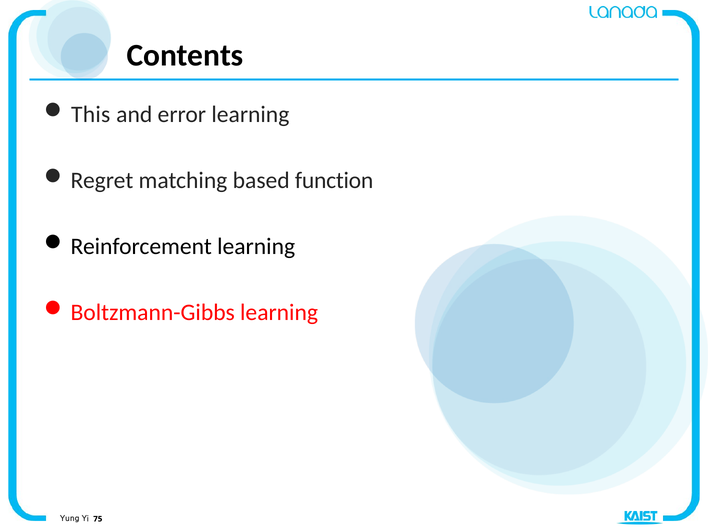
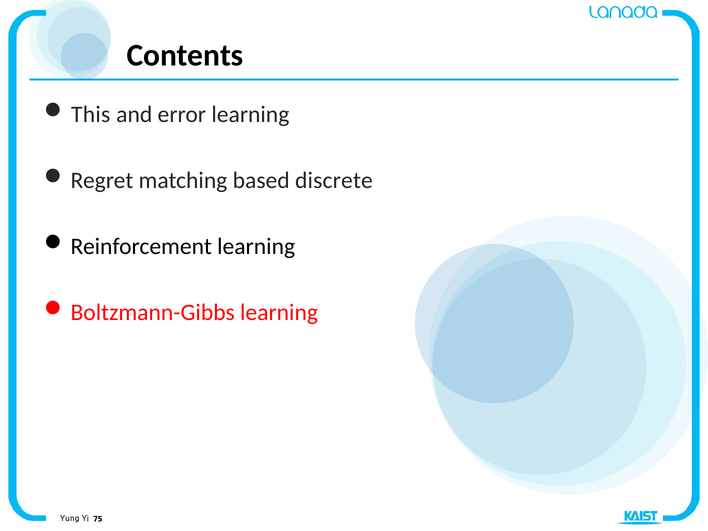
function: function -> discrete (334, 180)
